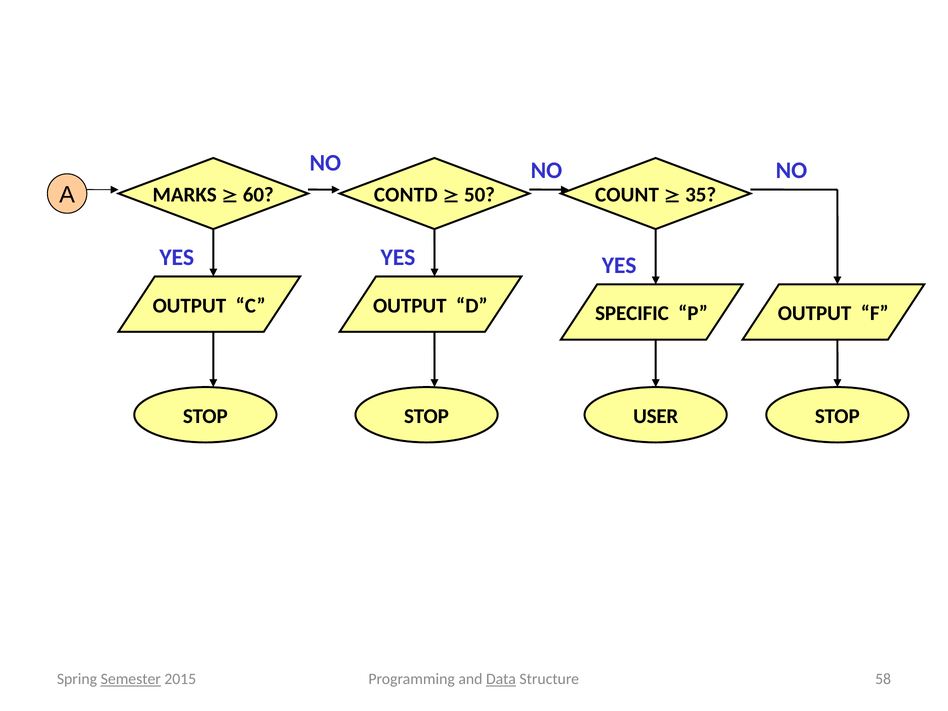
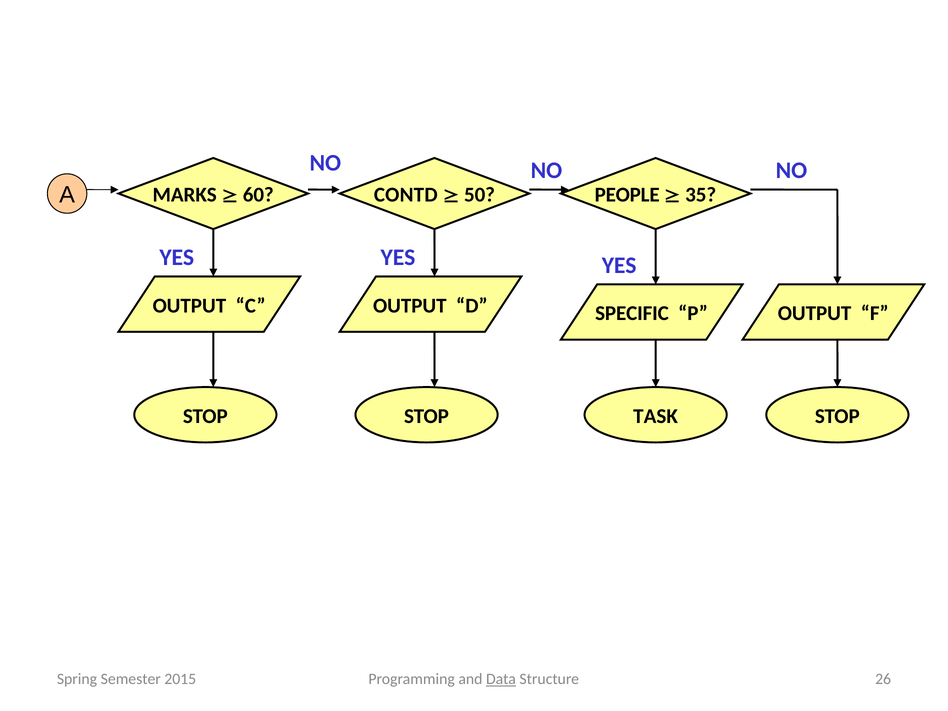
COUNT: COUNT -> PEOPLE (627, 195)
USER: USER -> TASK (656, 416)
Semester underline: present -> none (131, 679)
58: 58 -> 26 (883, 679)
